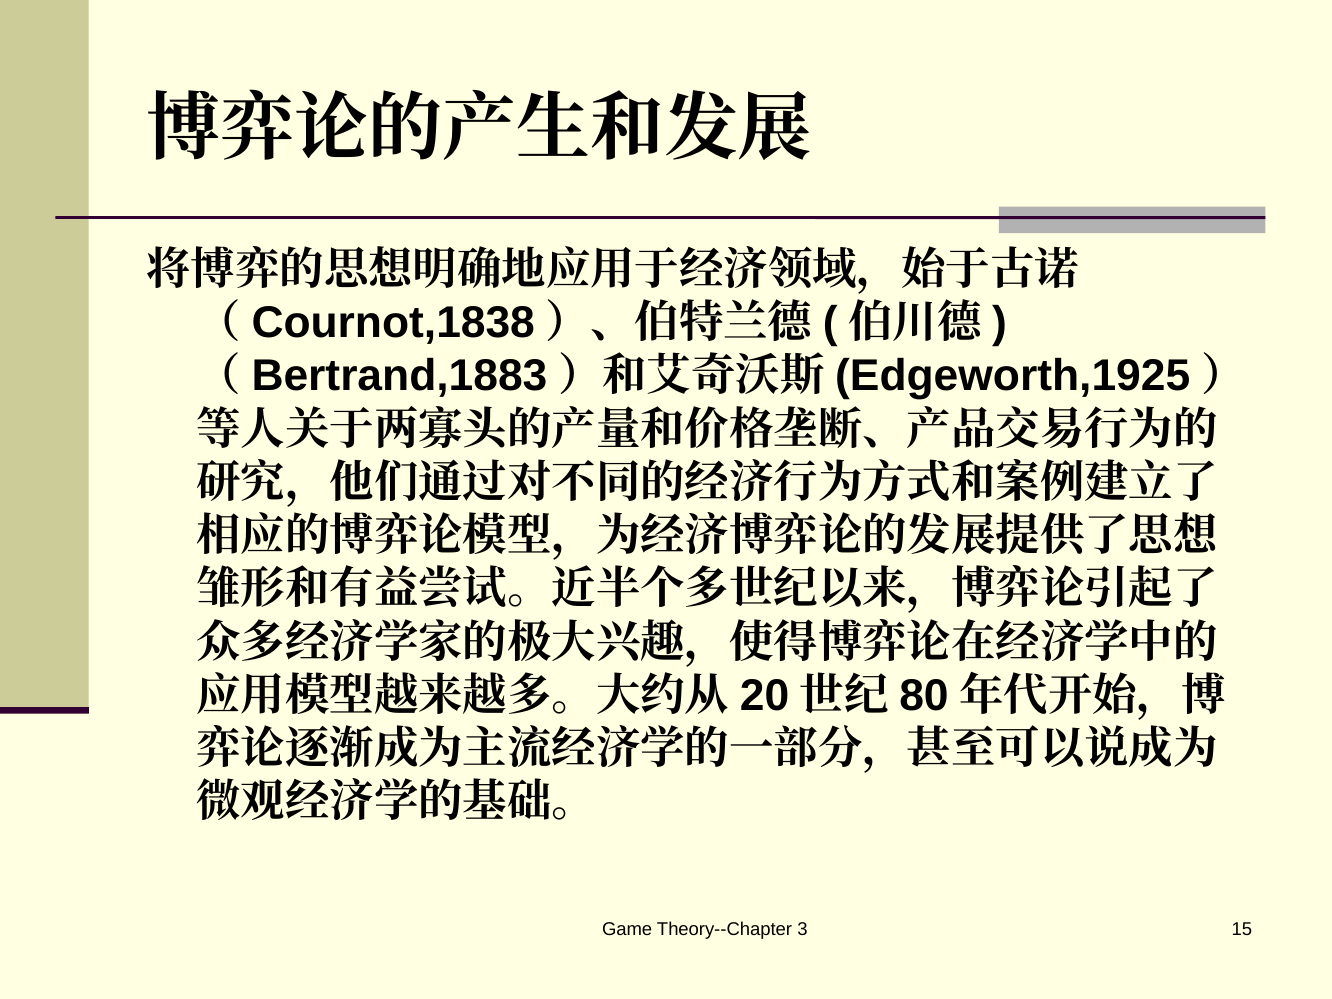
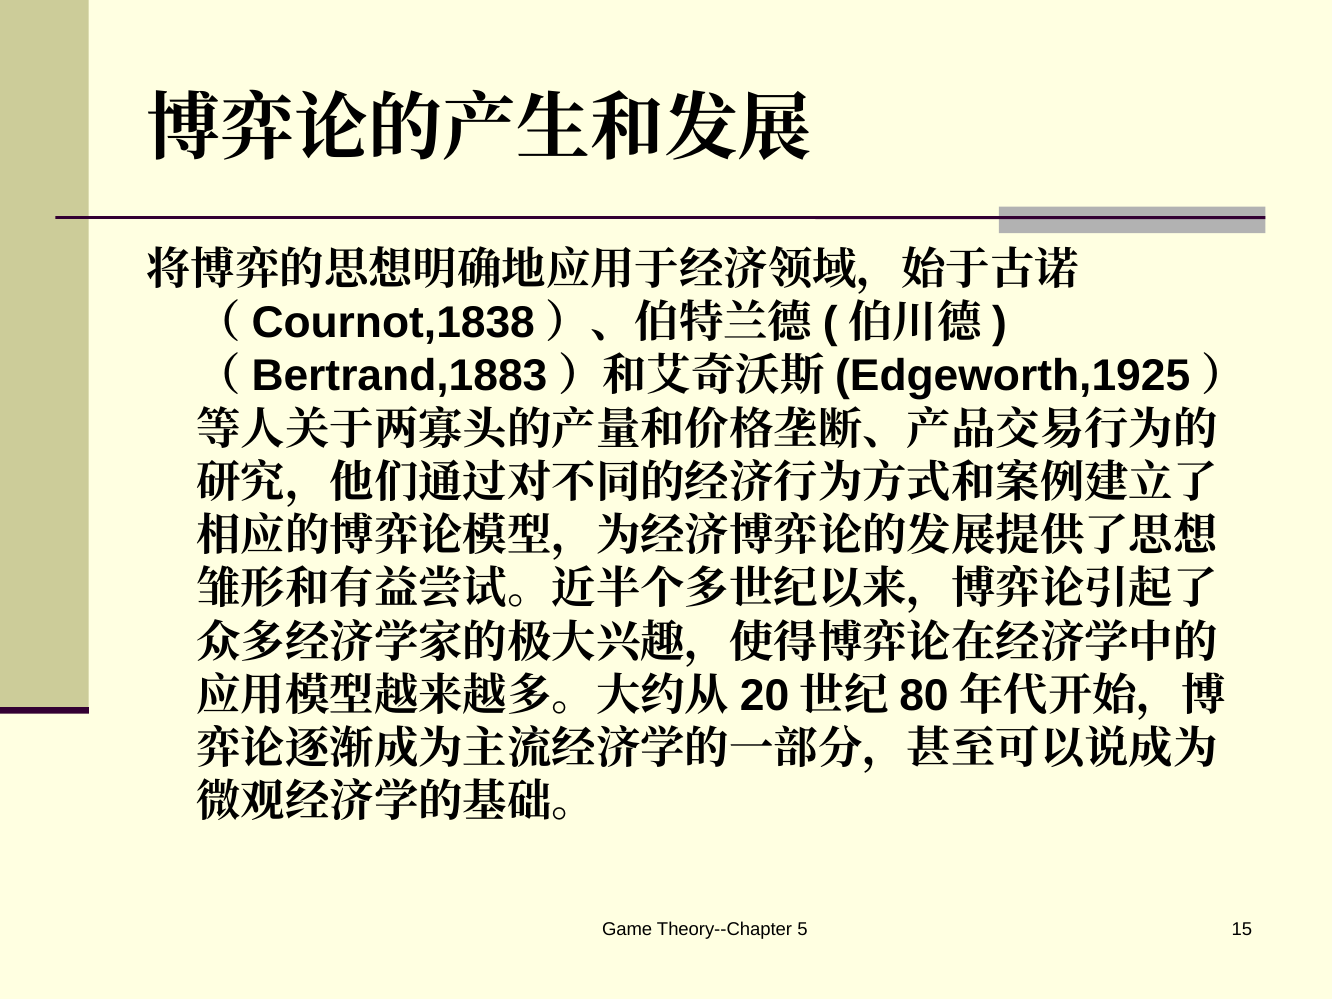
3: 3 -> 5 (802, 929)
